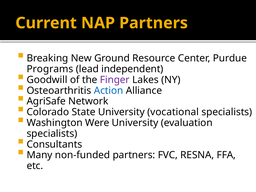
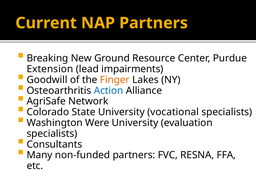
Programs: Programs -> Extension (50, 69)
independent: independent -> impairments (132, 69)
Finger colour: purple -> orange (115, 80)
